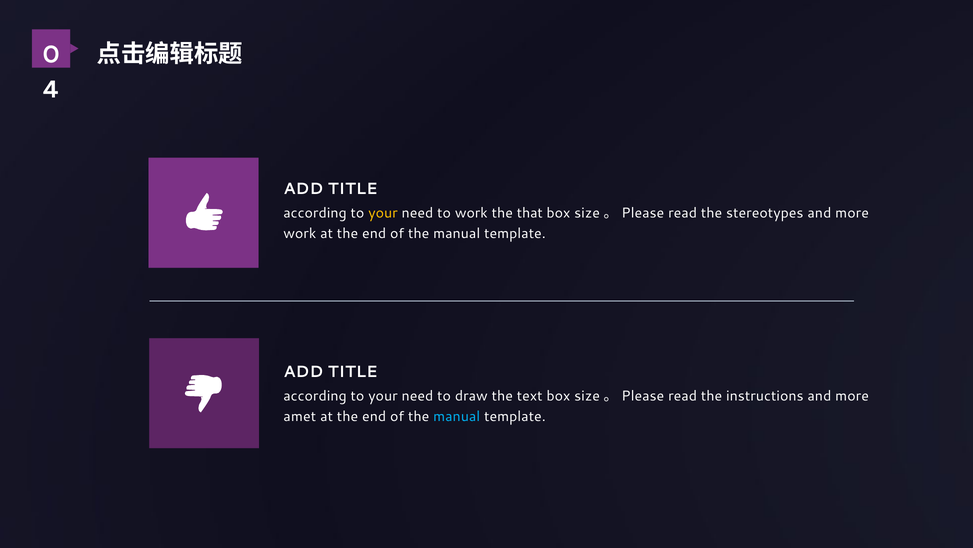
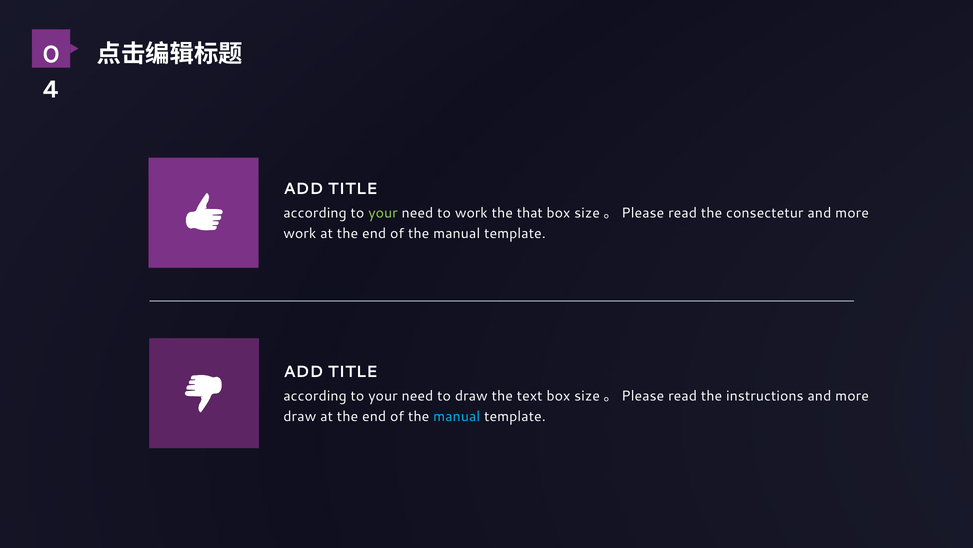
your colour: yellow -> light green (383, 213)
stereotypes: stereotypes -> consectetur (765, 213)
amet: amet -> draw (300, 416)
